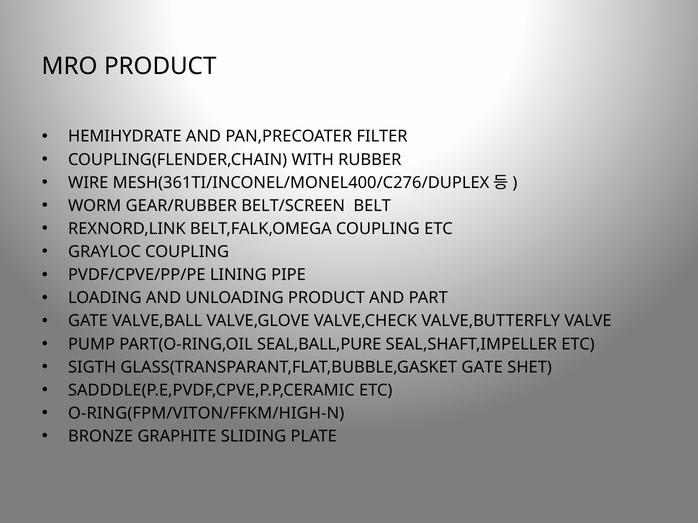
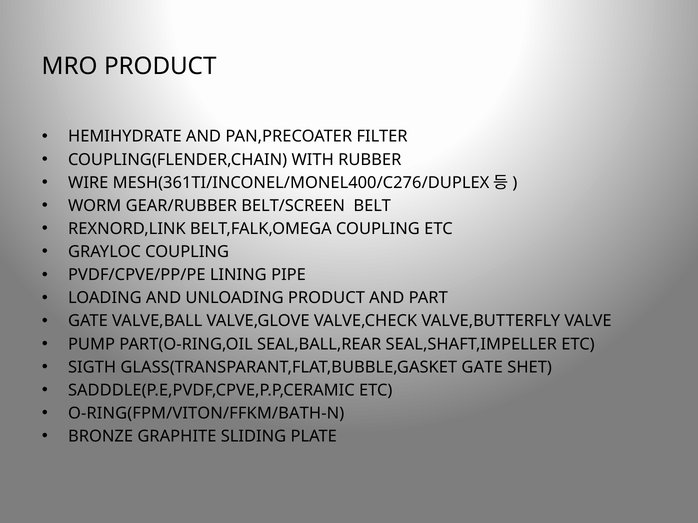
SEAL,BALL,PURE: SEAL,BALL,PURE -> SEAL,BALL,REAR (319, 344)
O-RING(FPM/VITON/FFKM/HIGH-N: O-RING(FPM/VITON/FFKM/HIGH-N -> O-RING(FPM/VITON/FFKM/BATH-N (206, 414)
